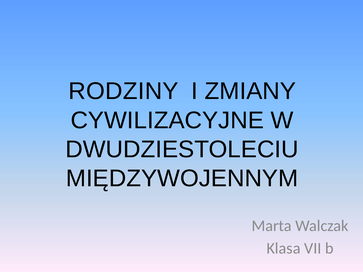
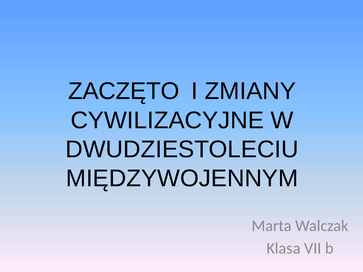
RODZINY: RODZINY -> ZACZĘTO (124, 91)
